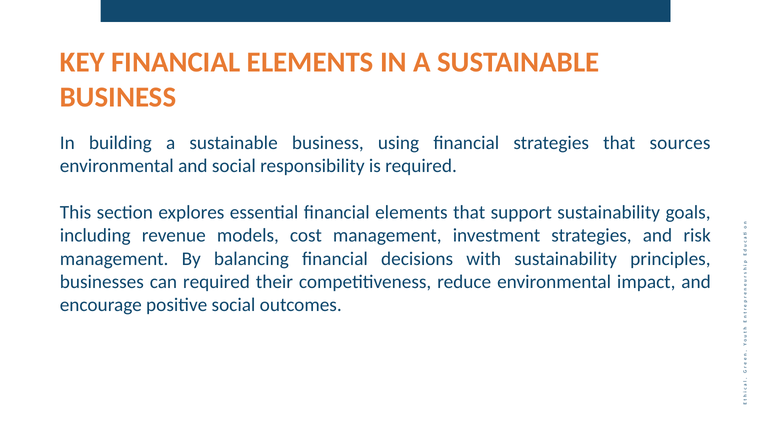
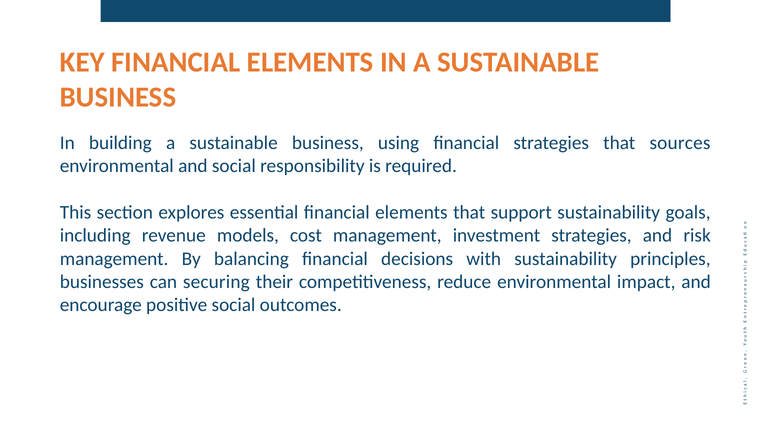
can required: required -> securing (216, 282)
